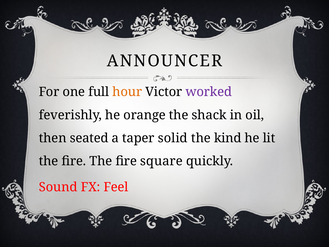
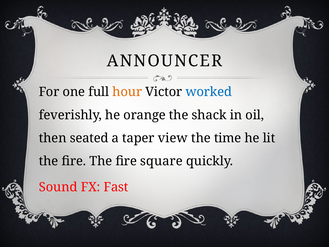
worked colour: purple -> blue (209, 92)
solid: solid -> view (173, 138)
kind: kind -> time (228, 138)
Feel: Feel -> Fast (116, 187)
